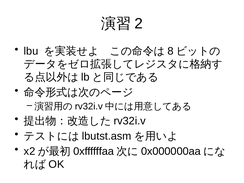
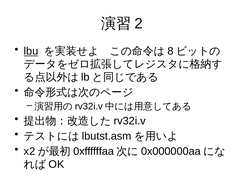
lbu underline: none -> present (31, 51)
